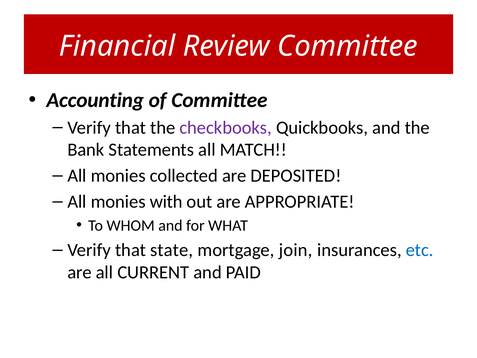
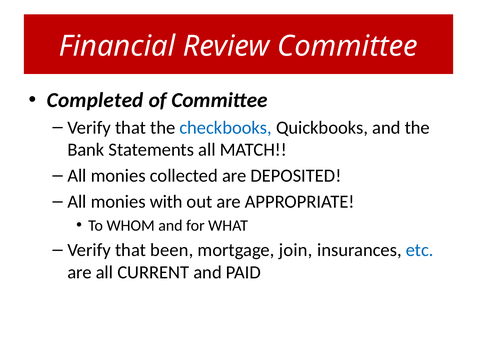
Accounting: Accounting -> Completed (95, 100)
checkbooks colour: purple -> blue (226, 127)
state: state -> been (172, 250)
